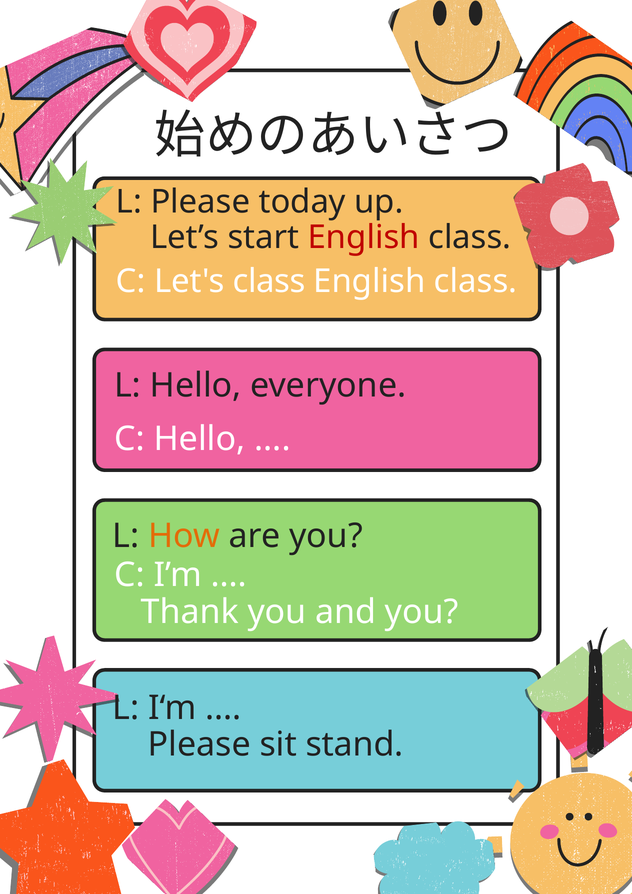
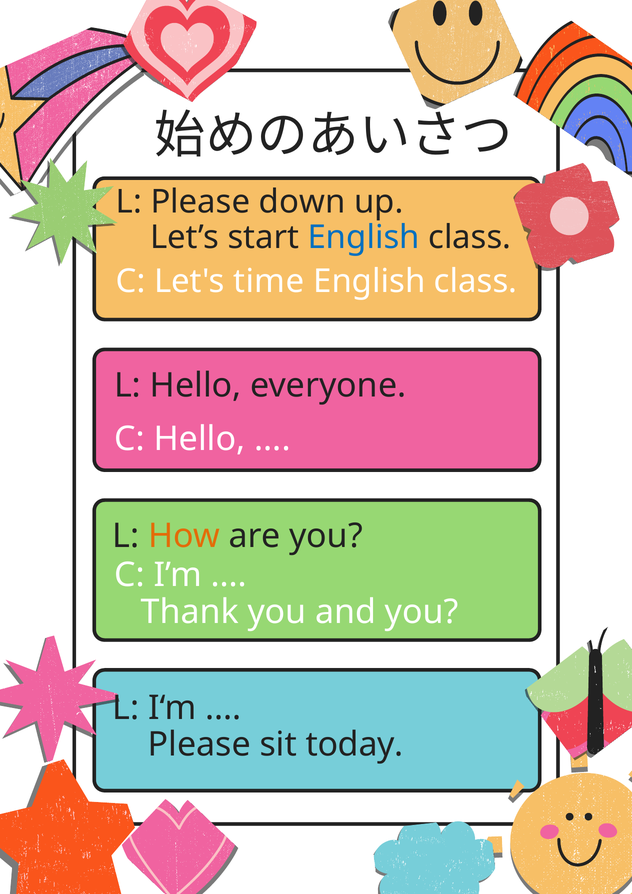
today: today -> down (302, 202)
English colour: red -> blue (364, 237)
Let's class: class -> time (269, 281)
stand: stand -> today (355, 744)
